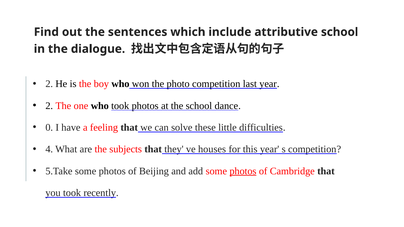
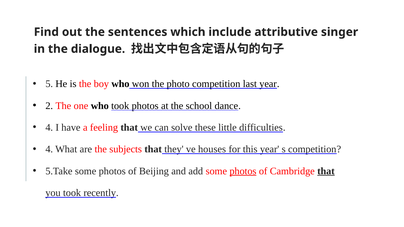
attributive school: school -> singer (340, 32)
2: 2 -> 5 (49, 84)
0: 0 -> 4 (49, 128)
that underline: none -> present (326, 171)
